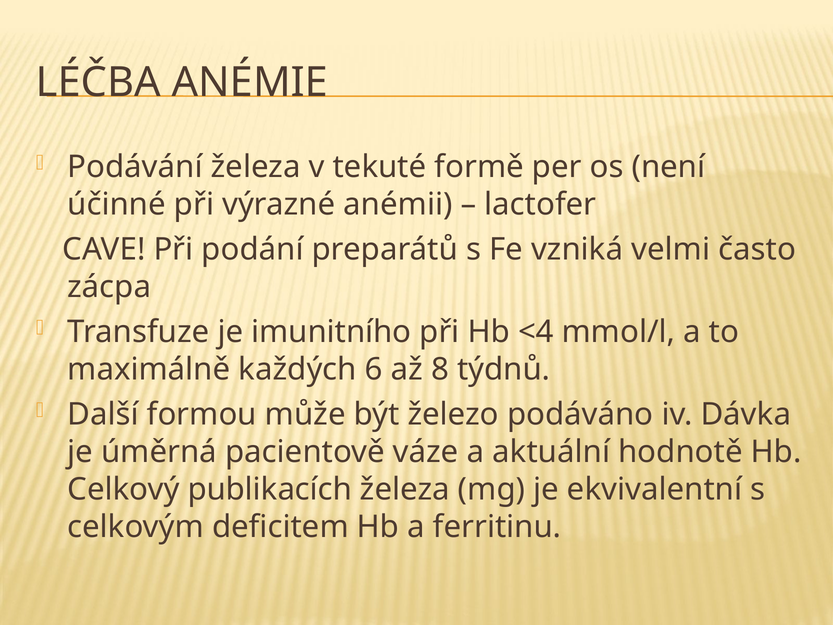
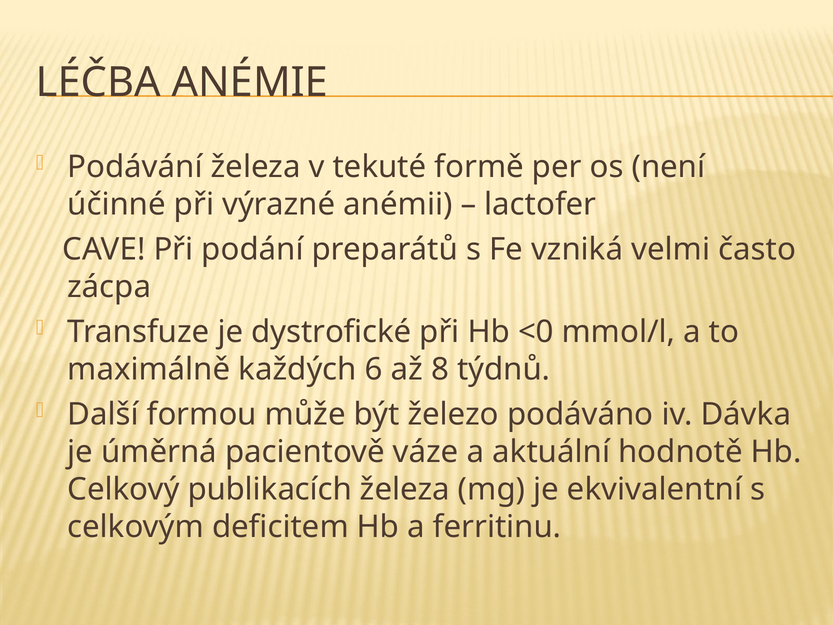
imunitního: imunitního -> dystrofické (331, 332)
<4: <4 -> <0 (536, 332)
